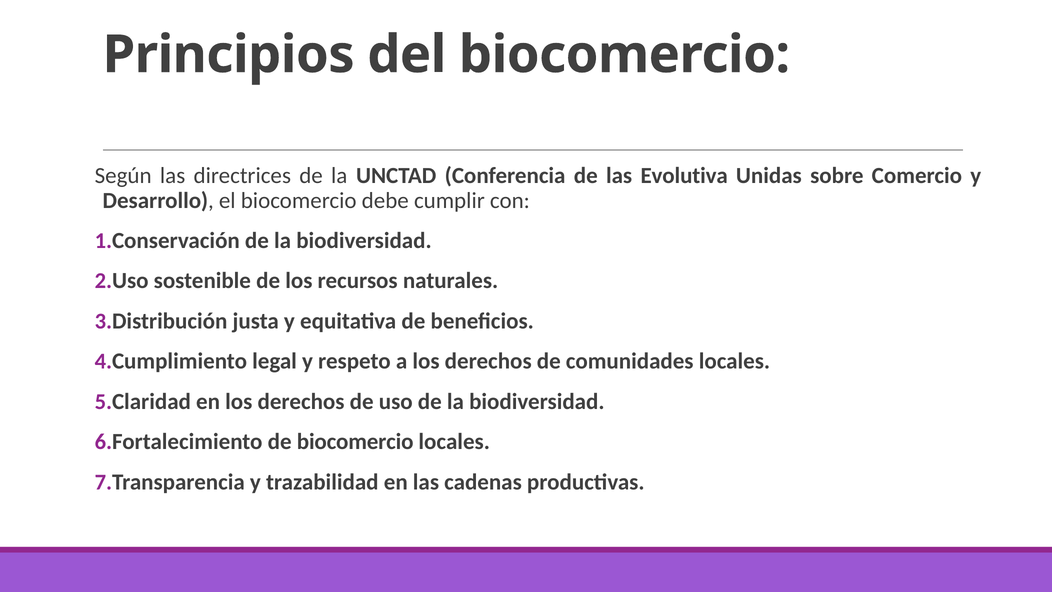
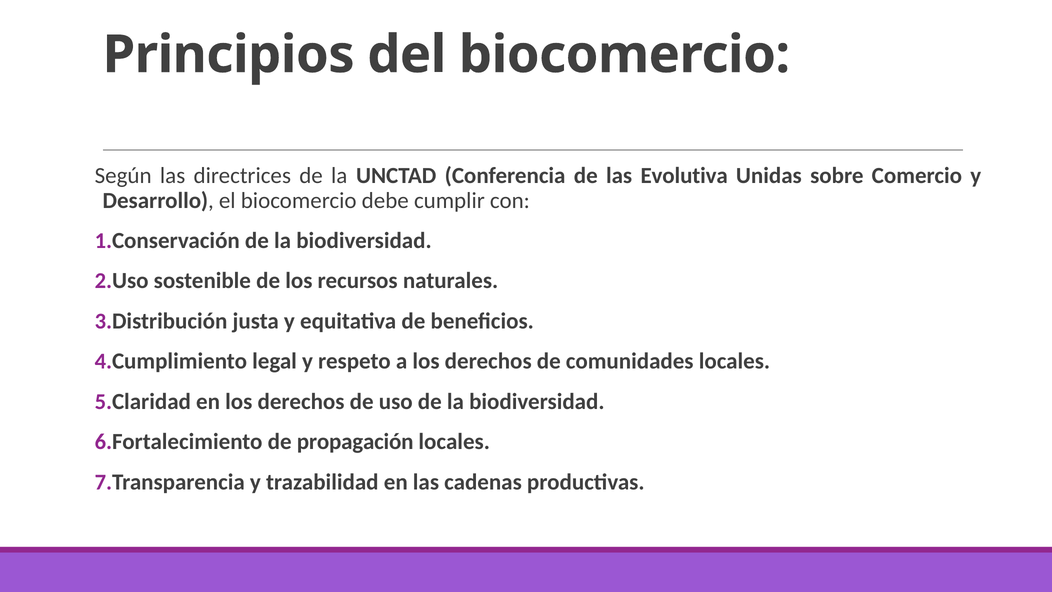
de biocomercio: biocomercio -> propagación (355, 442)
